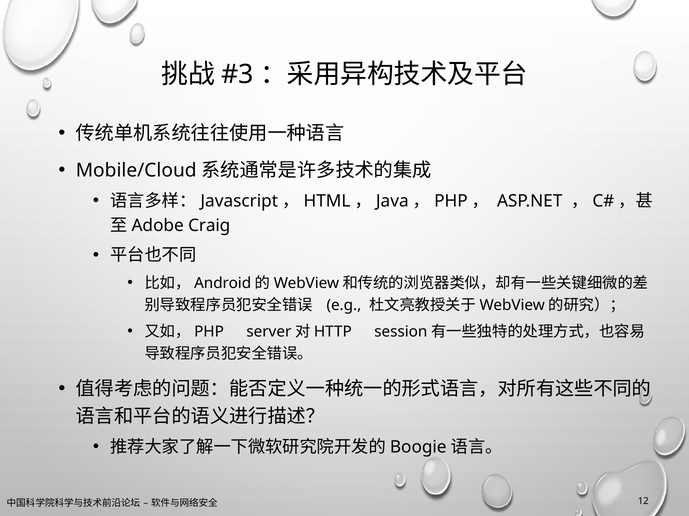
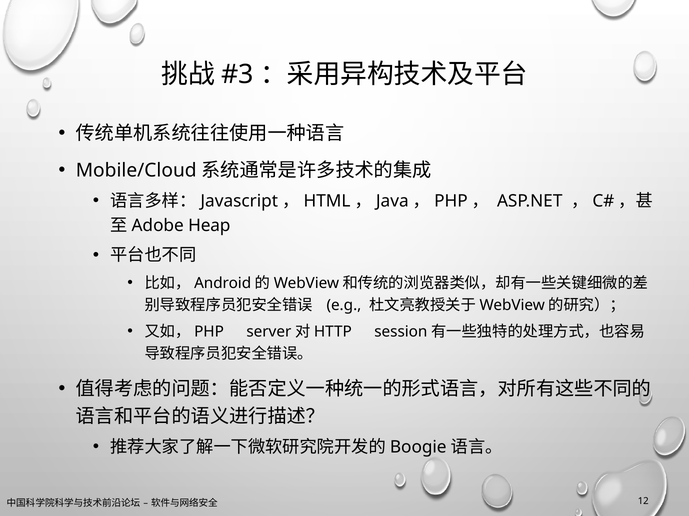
Craig: Craig -> Heap (209, 226)
